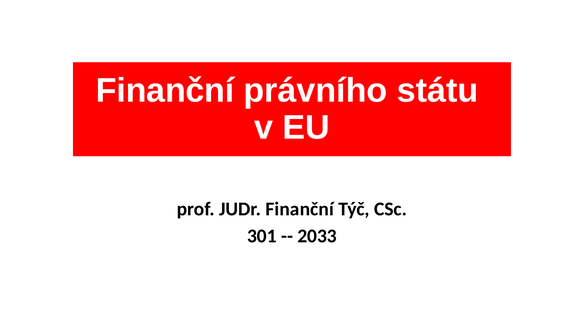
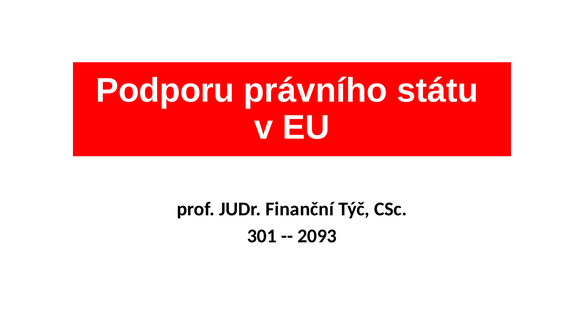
Finanční: Finanční -> Podporu (165, 90)
2033: 2033 -> 2093 (317, 236)
